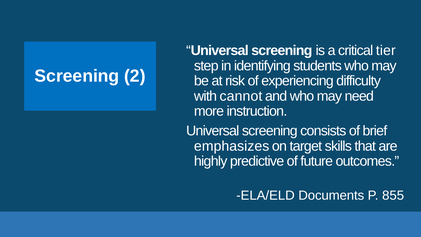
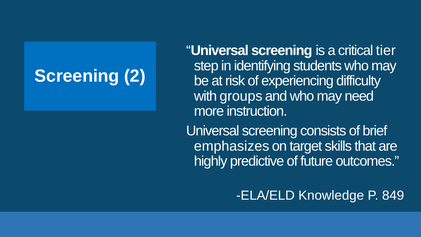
cannot: cannot -> groups (241, 96)
Documents: Documents -> Knowledge (331, 195)
855: 855 -> 849 (393, 195)
